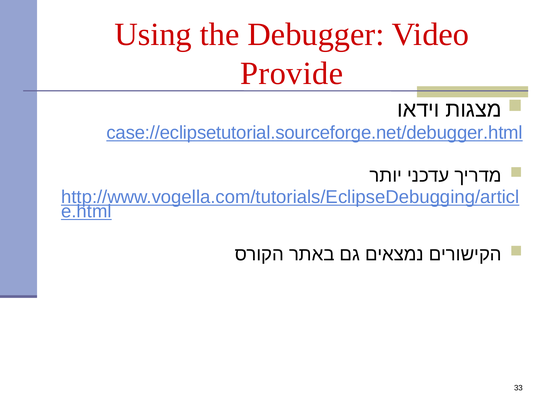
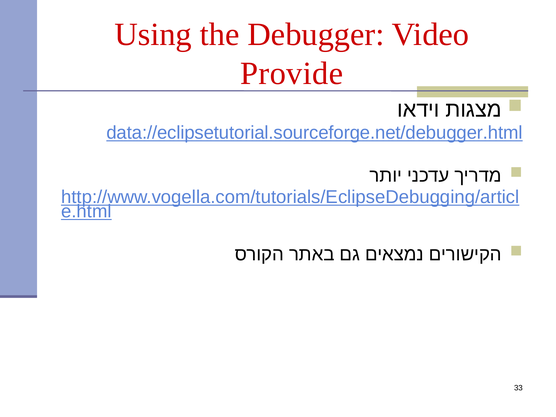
case://eclipsetutorial.sourceforge.net/debugger.html: case://eclipsetutorial.sourceforge.net/debugger.html -> data://eclipsetutorial.sourceforge.net/debugger.html (315, 133)
